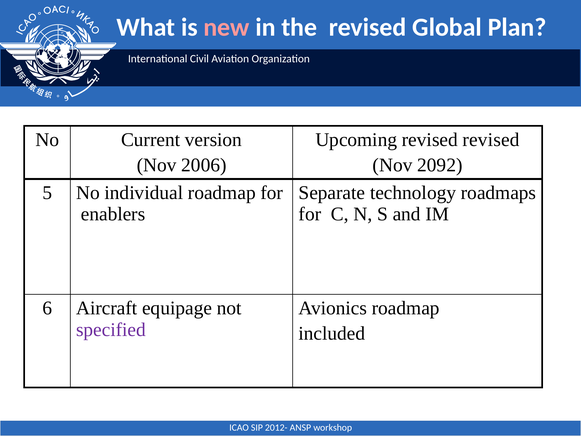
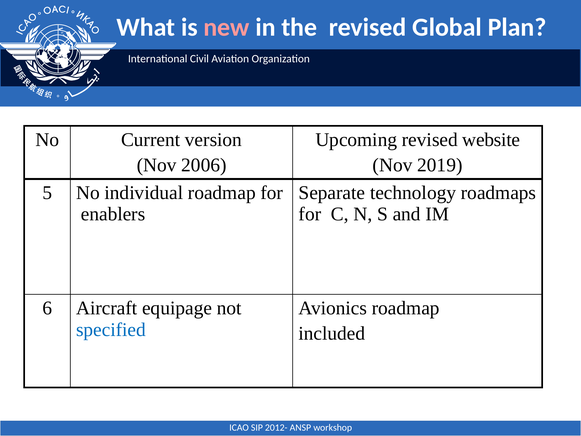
revised revised: revised -> website (491, 140)
2092: 2092 -> 2019 (440, 165)
specified colour: purple -> blue (111, 329)
